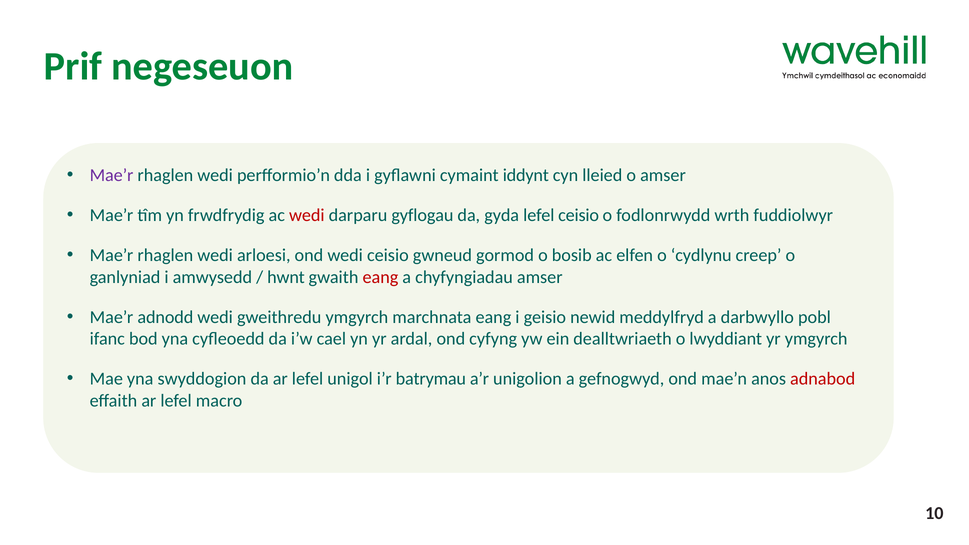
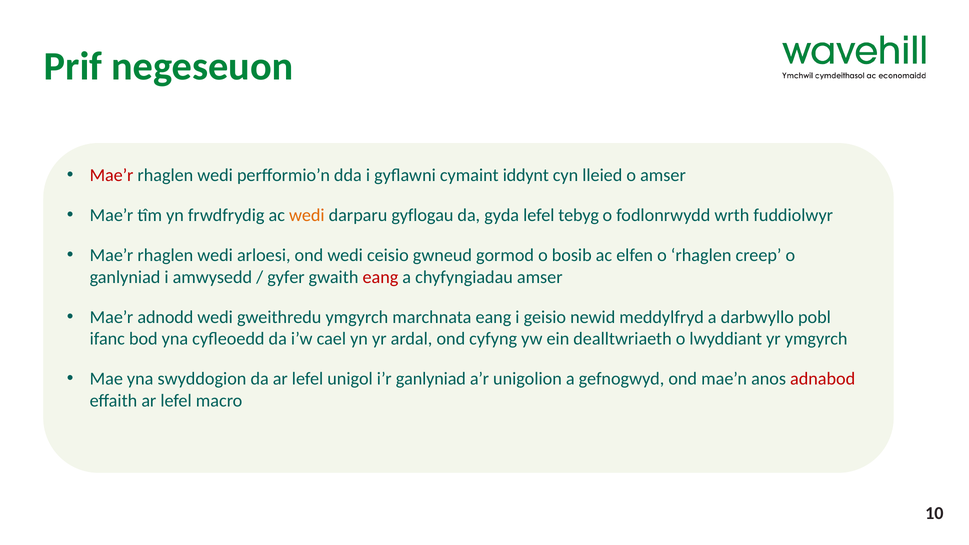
Mae’r colour: purple -> red (112, 175)
wedi colour: red -> orange (307, 215)
lefel ceisio: ceisio -> tebyg (579, 215)
o cydlynu: cydlynu -> rhaglen (701, 255)
hwnt: hwnt -> gyfer (286, 277)
i’r batrymau: batrymau -> ganlyniad (431, 379)
